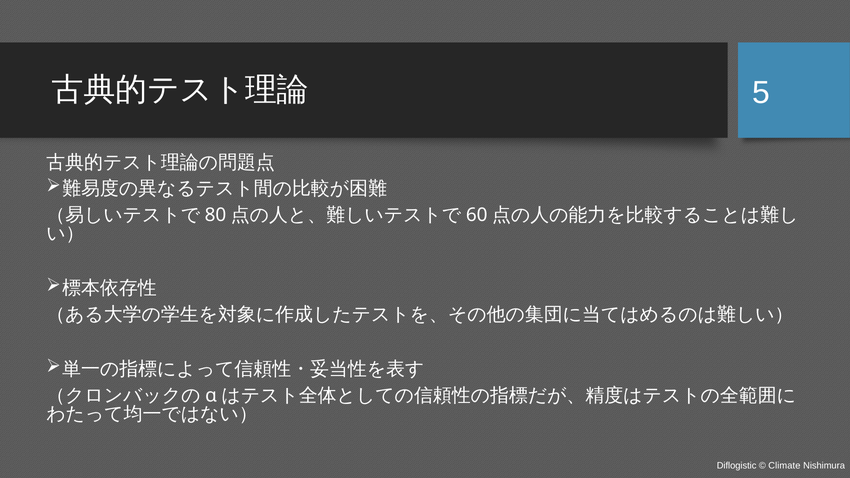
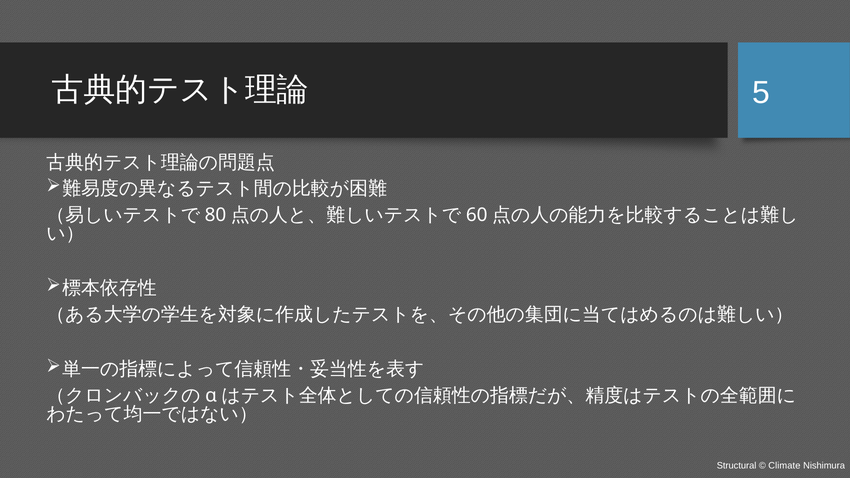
Diflogistic: Diflogistic -> Structural (737, 466)
